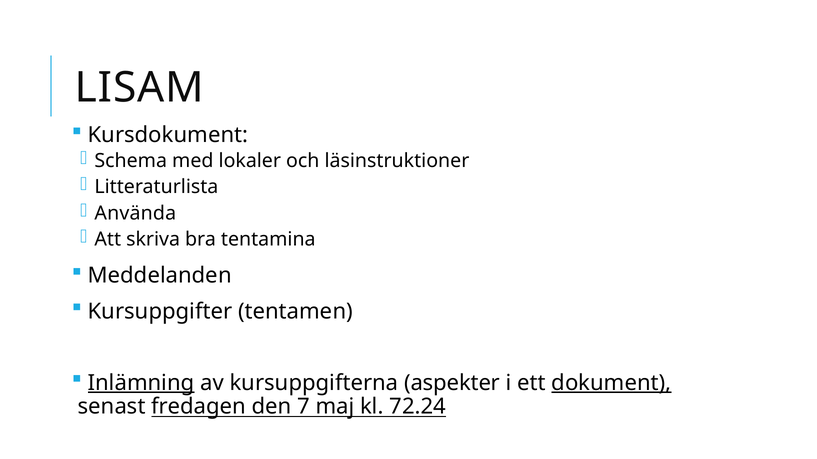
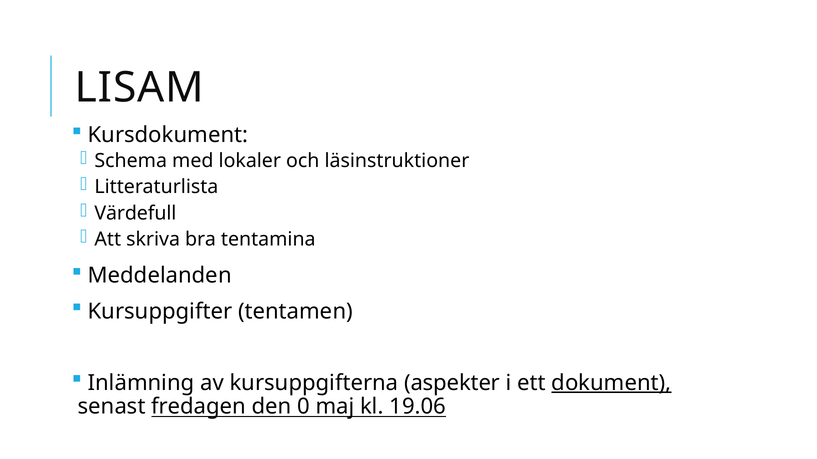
Använda: Använda -> Värdefull (135, 213)
Inlämning underline: present -> none (141, 383)
7: 7 -> 0 (304, 407)
72.24: 72.24 -> 19.06 (418, 407)
